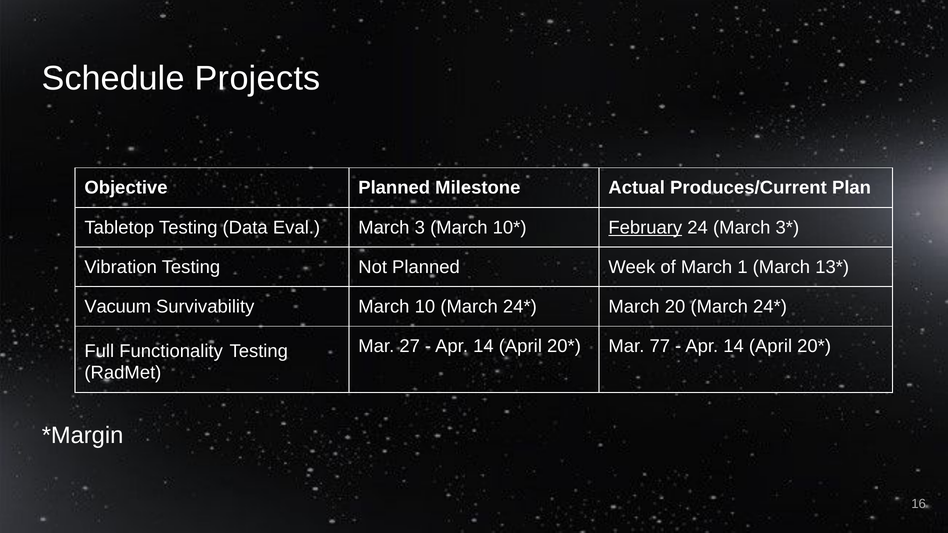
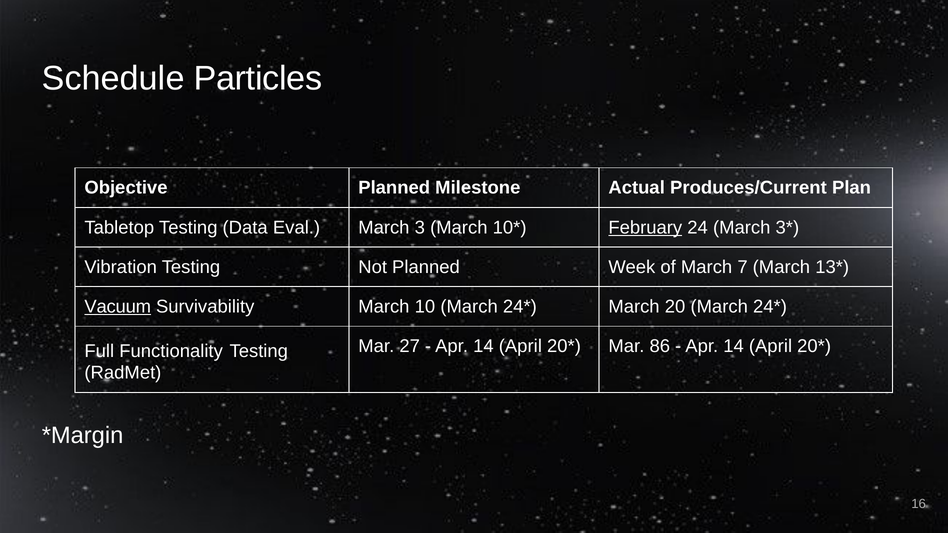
Projects: Projects -> Particles (258, 79)
1: 1 -> 7 (743, 267)
Vacuum underline: none -> present (118, 307)
77: 77 -> 86 (660, 347)
